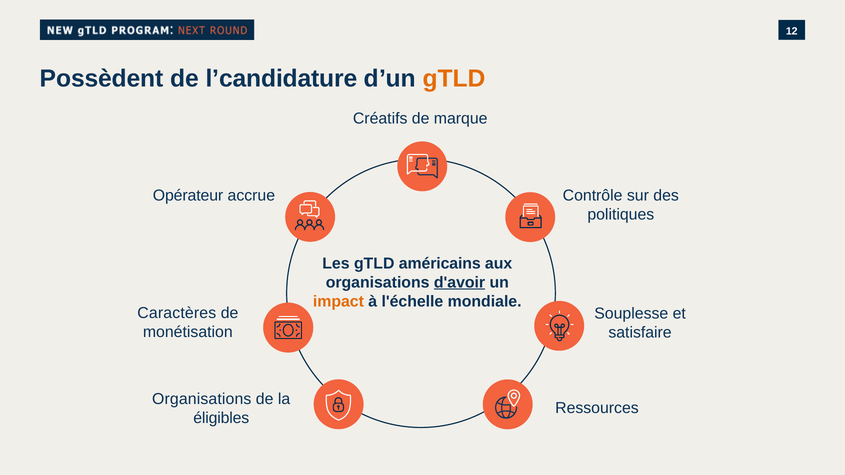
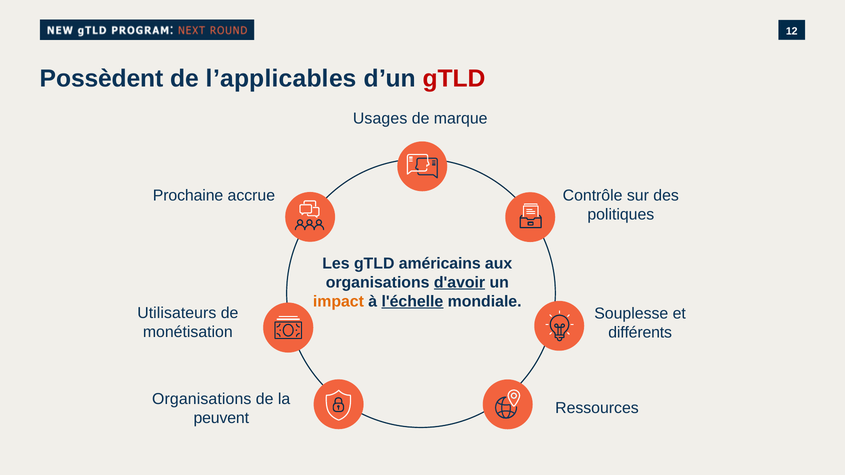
l’candidature: l’candidature -> l’applicables (281, 79)
gTLD colour: orange -> red (454, 79)
Créatifs: Créatifs -> Usages (380, 119)
Opérateur: Opérateur -> Prochaine (188, 196)
l'échelle underline: none -> present (412, 302)
Caractères: Caractères -> Utilisateurs (177, 313)
satisfaire: satisfaire -> différents (640, 333)
éligibles: éligibles -> peuvent (221, 418)
